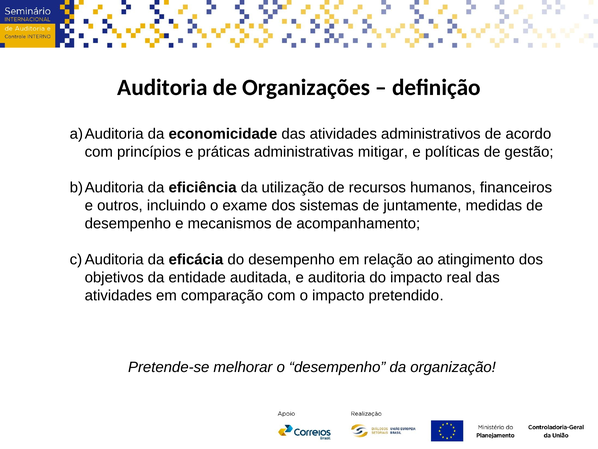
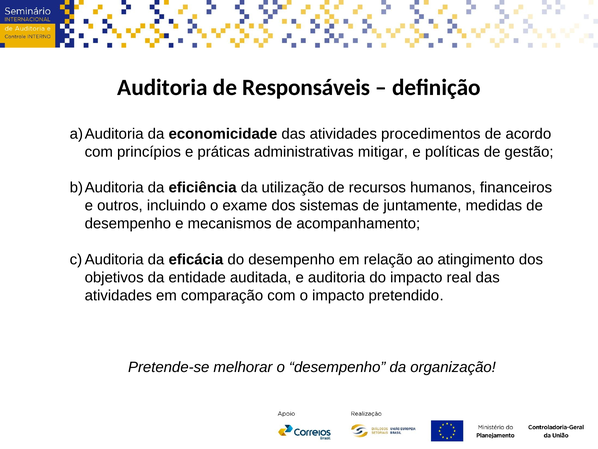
Organizações: Organizações -> Responsáveis (306, 87)
administrativos: administrativos -> procedimentos (431, 134)
